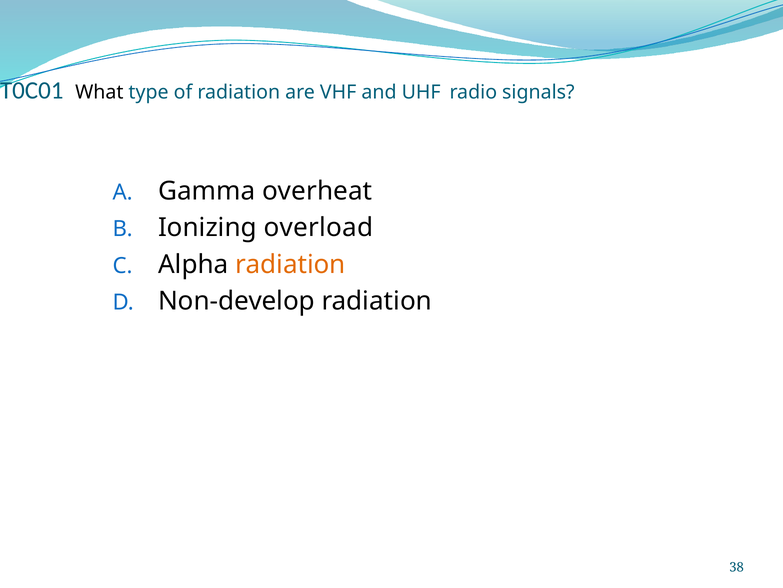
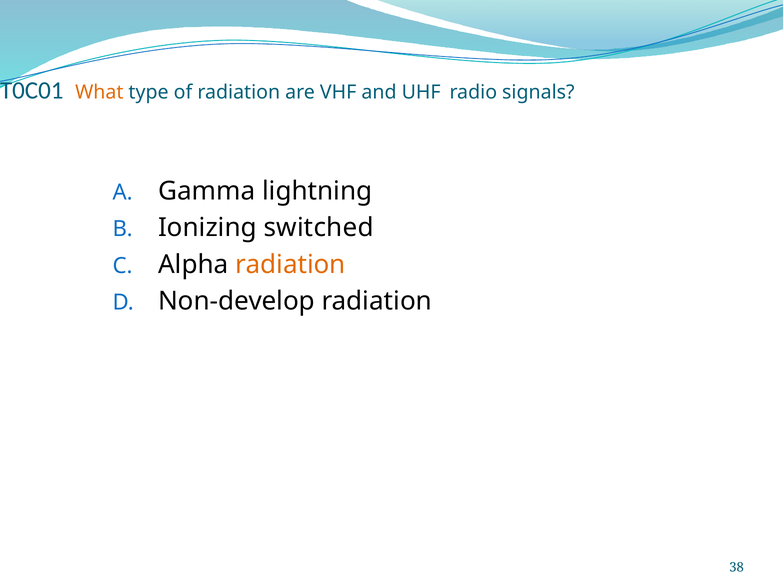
What colour: black -> orange (99, 92)
overheat: overheat -> lightning (317, 191)
overload: overload -> switched (319, 228)
